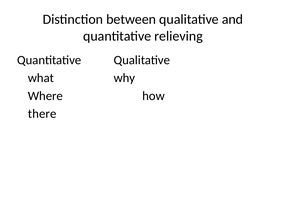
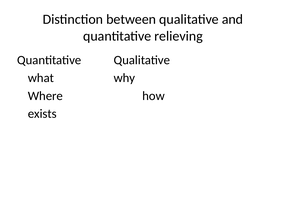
there: there -> exists (42, 113)
